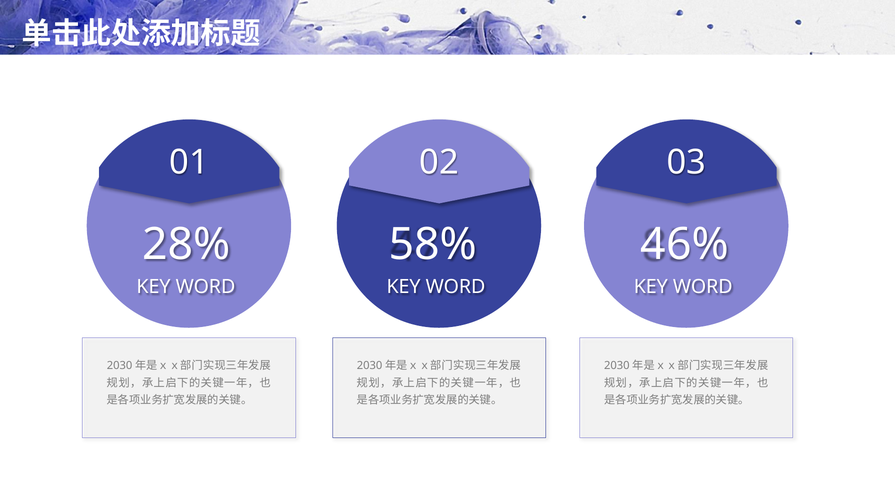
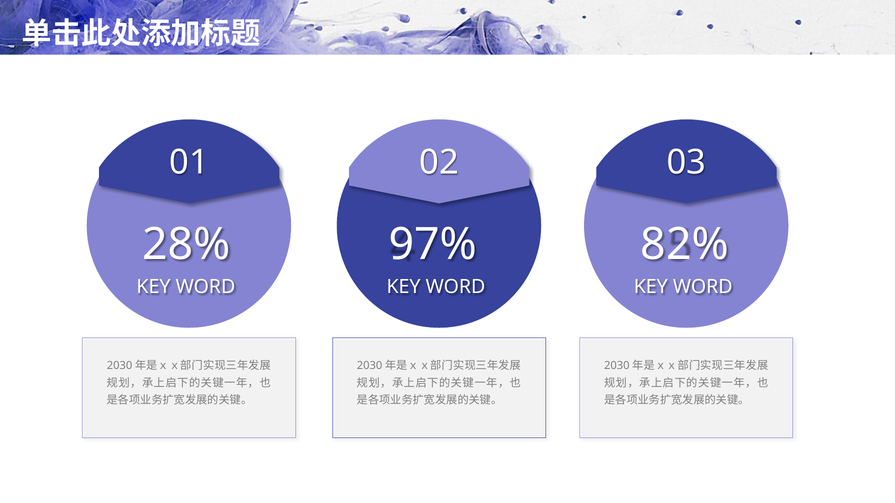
58%: 58% -> 97% (433, 245)
46%: 46% -> 82% (685, 245)
